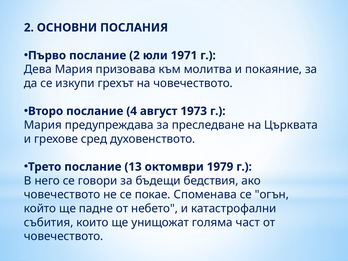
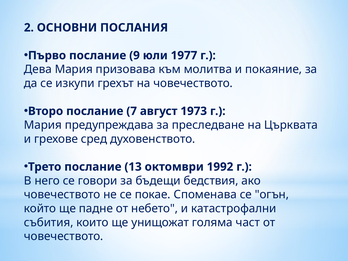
послание 2: 2 -> 9 (135, 55)
1971: 1971 -> 1977 (184, 55)
4: 4 -> 7 (132, 111)
1979: 1979 -> 1992 (220, 167)
